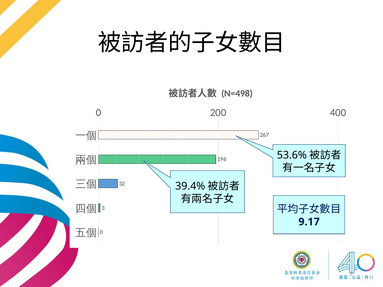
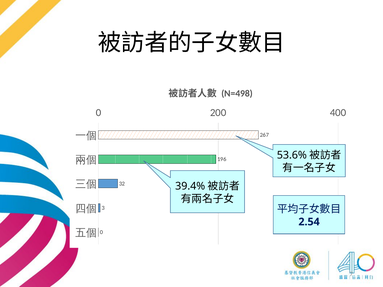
9.17: 9.17 -> 2.54 (309, 222)
